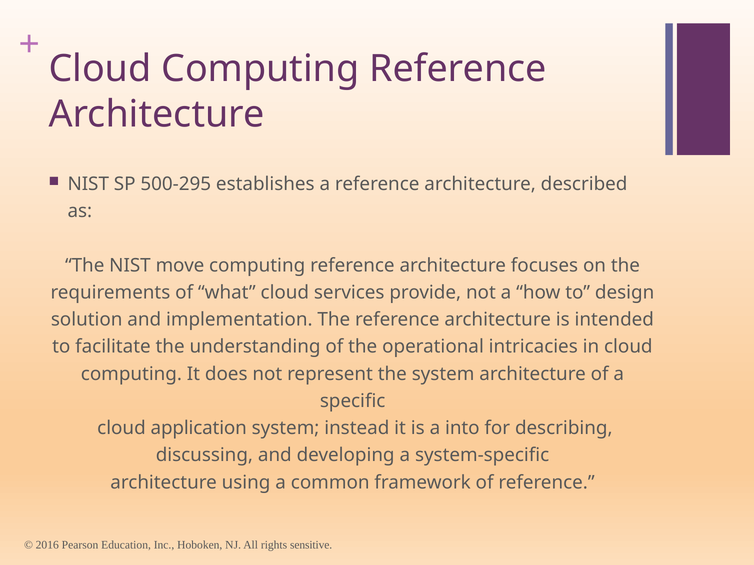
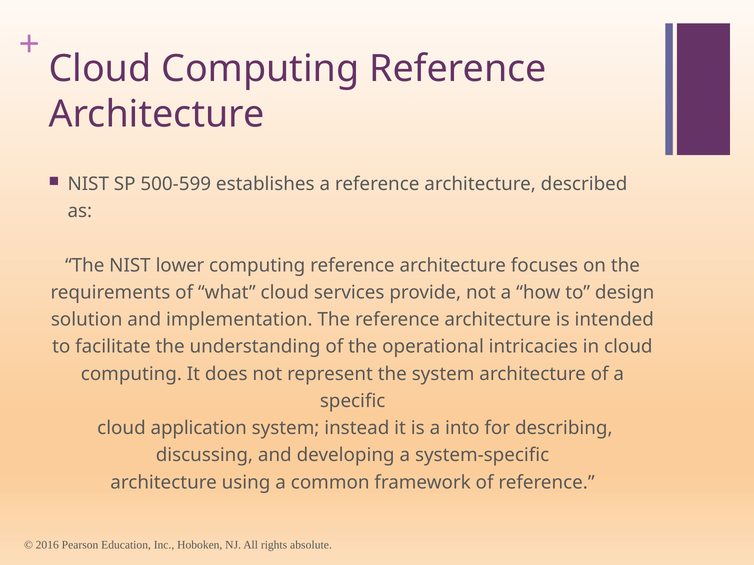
500-295: 500-295 -> 500-599 (176, 184)
move: move -> lower (180, 266)
sensitive: sensitive -> absolute (311, 545)
